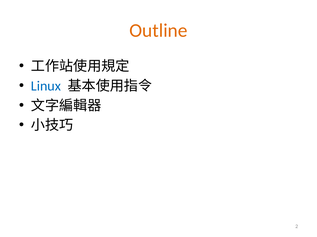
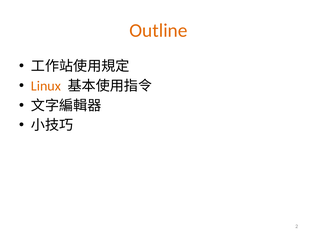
Linux colour: blue -> orange (46, 86)
